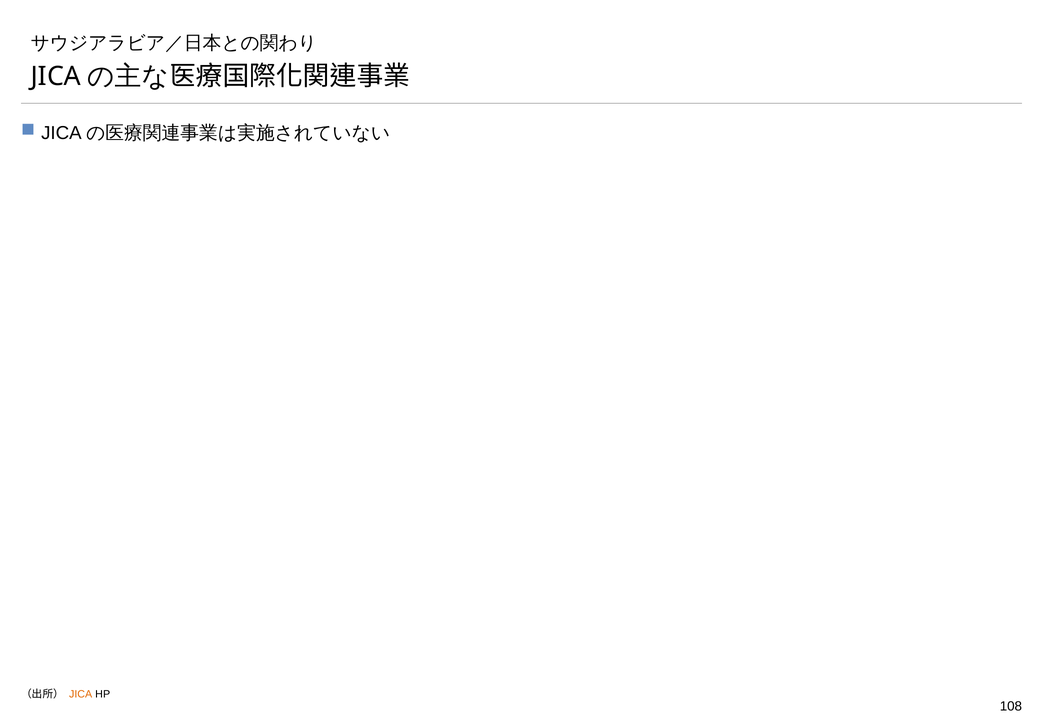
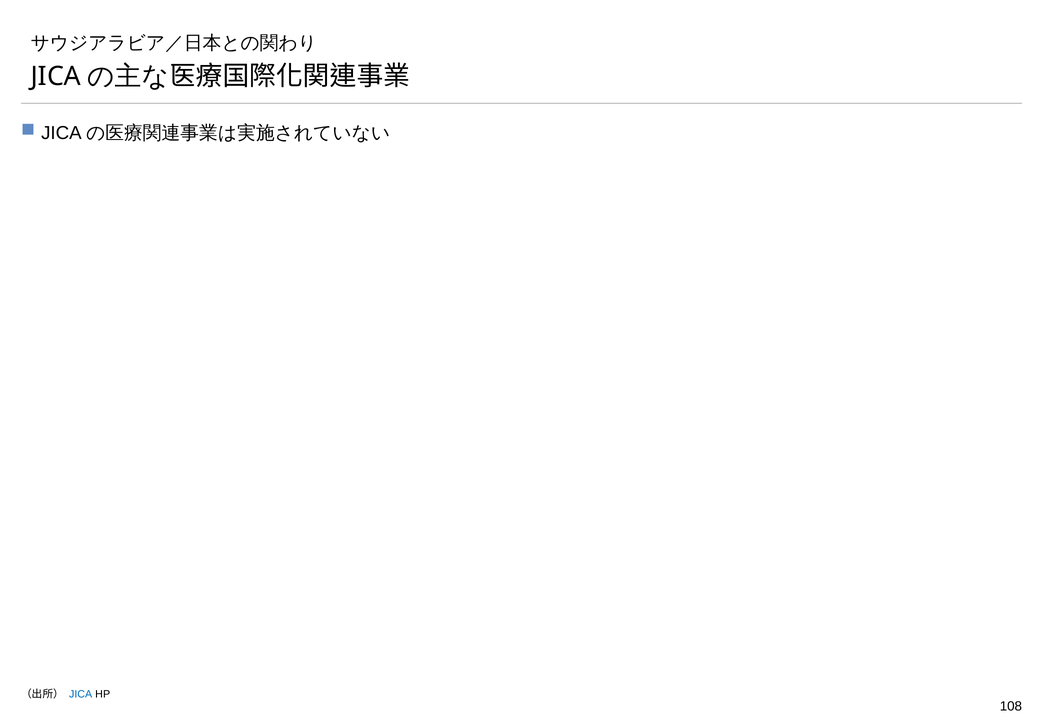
JICA colour: orange -> blue (81, 694)
